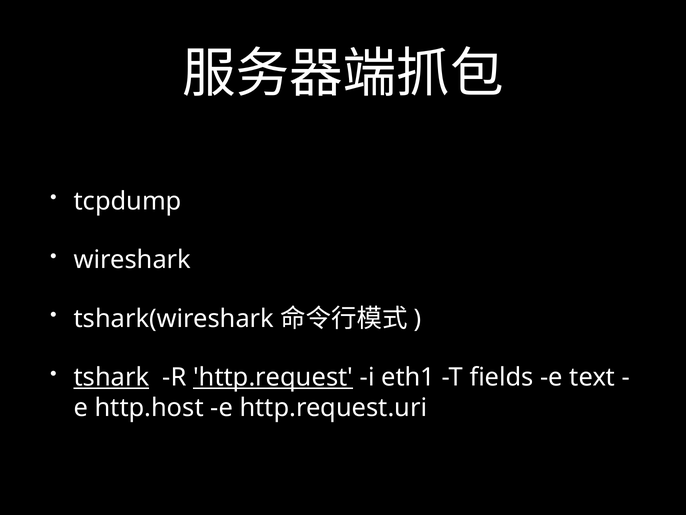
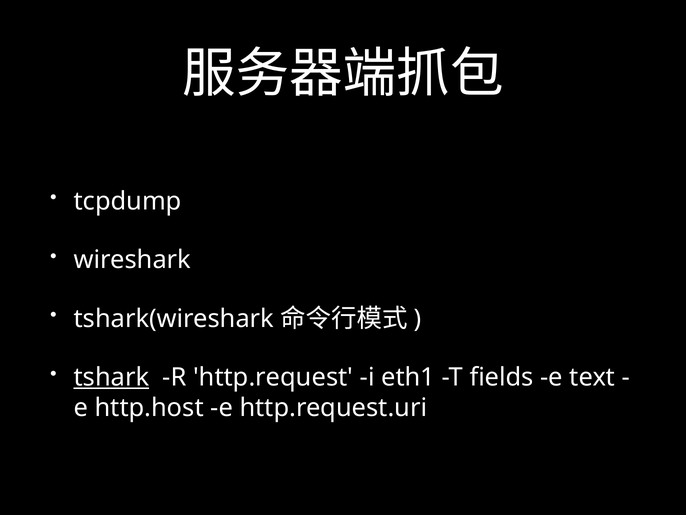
http.request underline: present -> none (273, 377)
